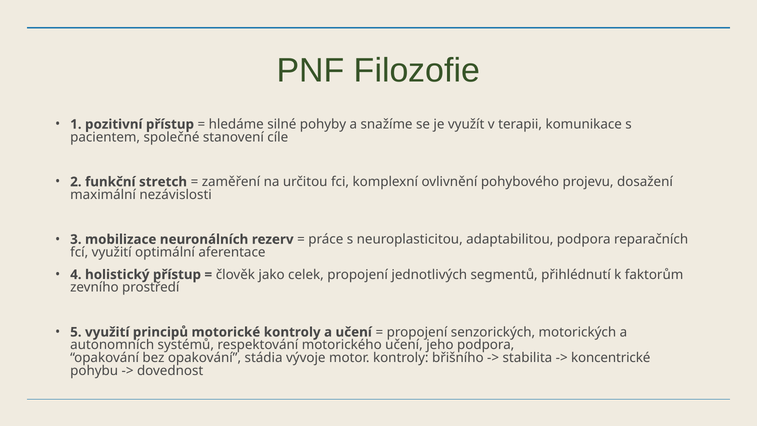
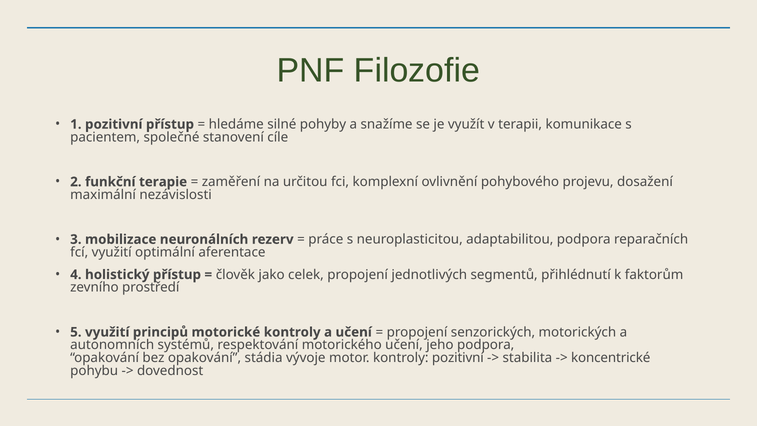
stretch: stretch -> terapie (163, 182)
kontroly břišního: břišního -> pozitivní (458, 358)
